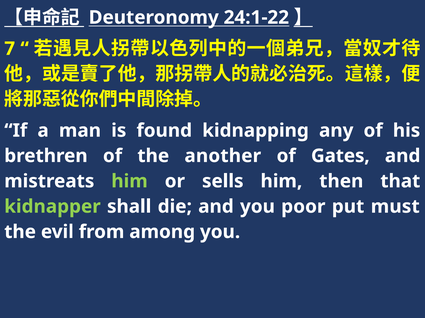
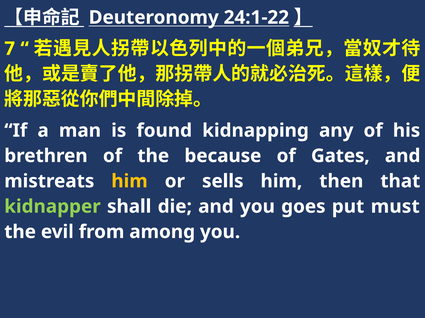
another: another -> because (223, 156)
him colour: light green -> yellow (130, 182)
poor: poor -> goes (303, 207)
